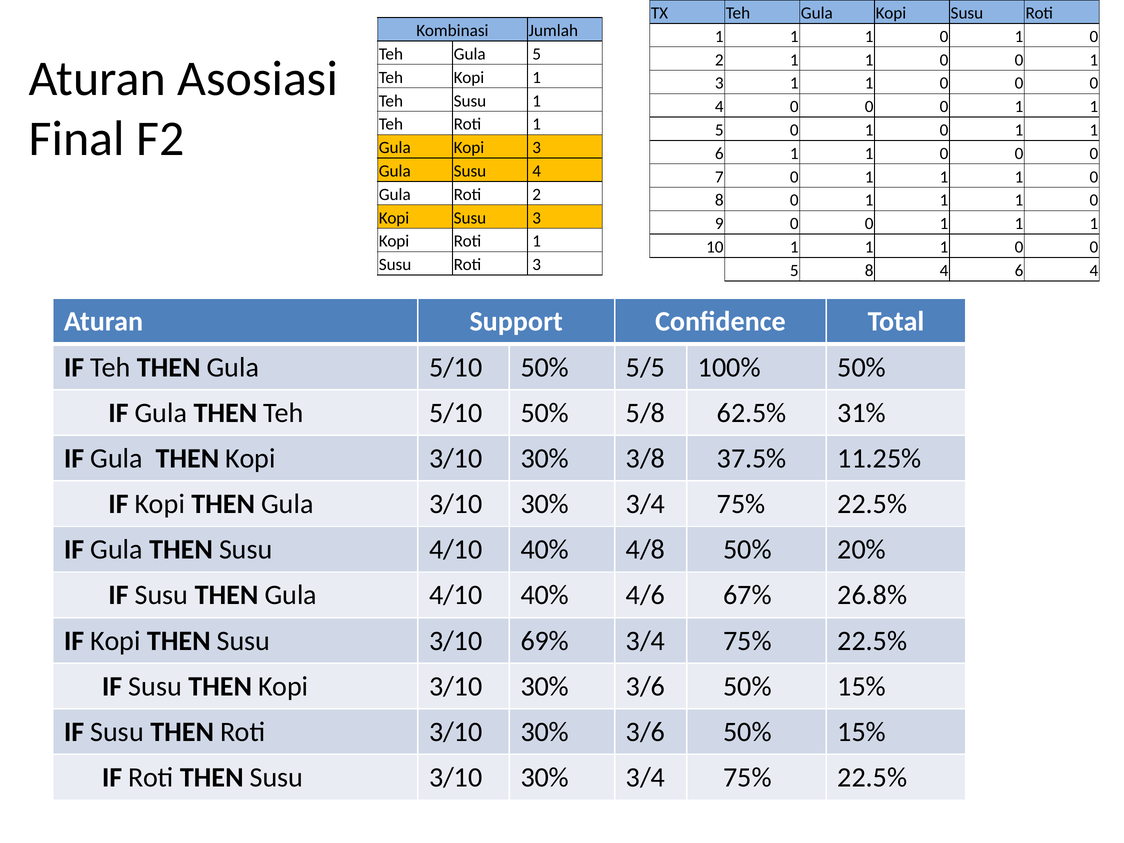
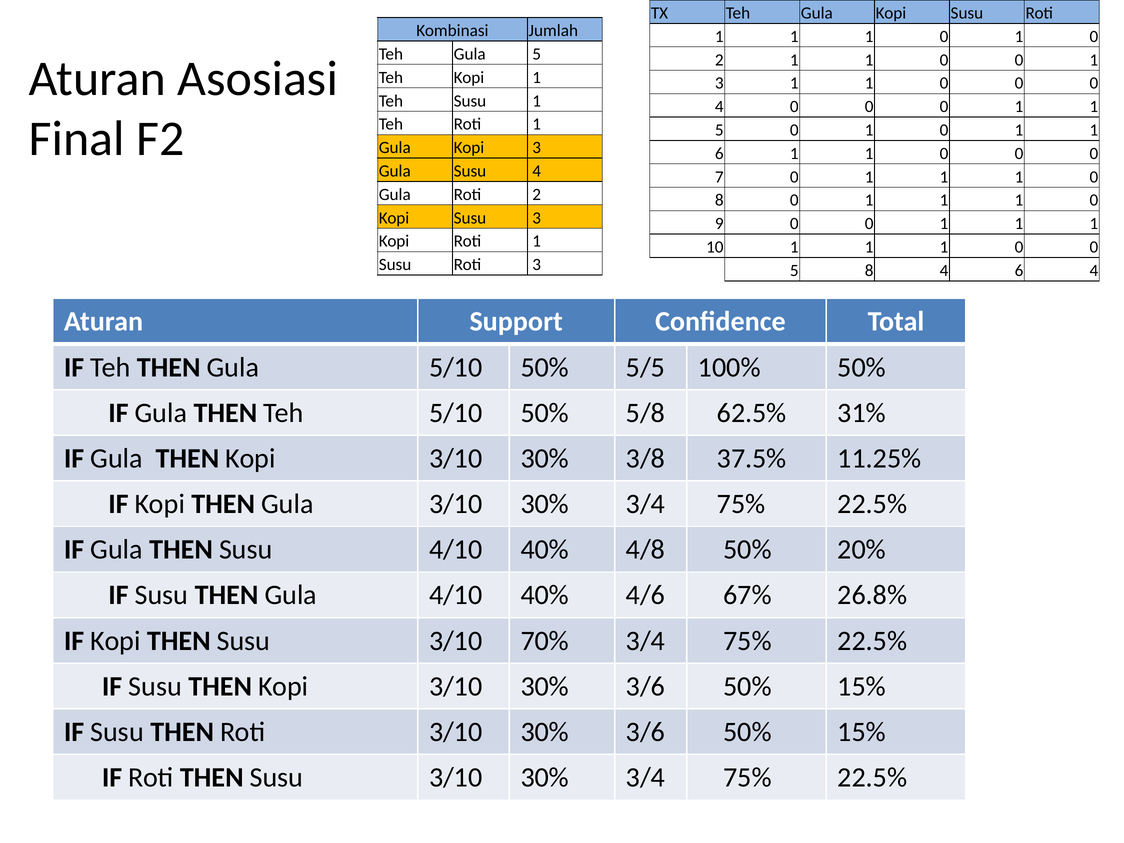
69%: 69% -> 70% (545, 641)
